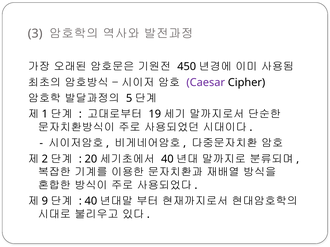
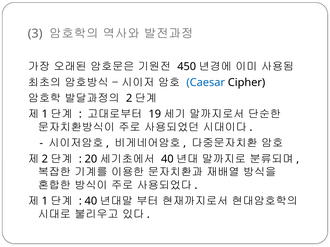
Caesar colour: purple -> blue (206, 83)
5: 5 -> 2 (129, 98)
9: 9 -> 1 (45, 202)
